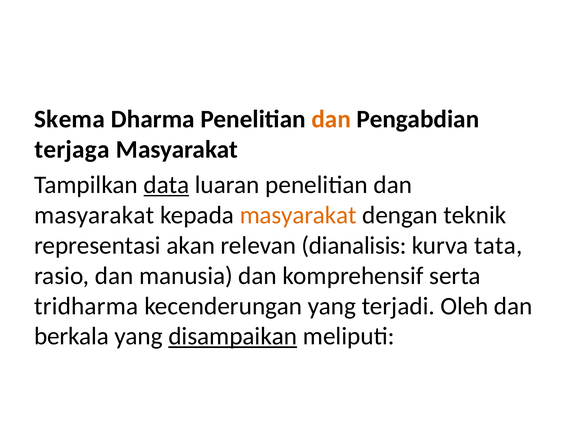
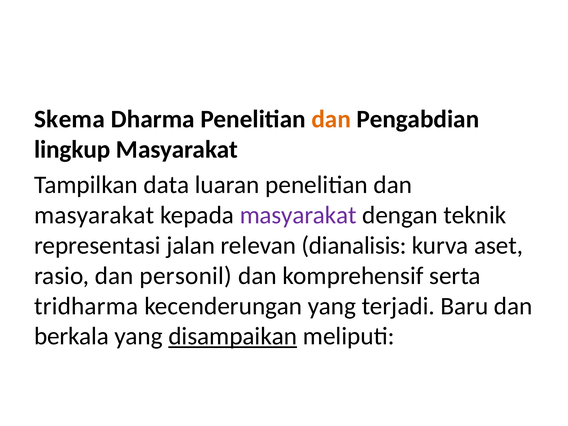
terjaga: terjaga -> lingkup (72, 149)
data underline: present -> none (166, 185)
masyarakat colour: orange -> purple (298, 215)
akan: akan -> jalan (191, 245)
tata: tata -> aset (499, 245)
manusia: manusia -> personil (186, 276)
Oleh: Oleh -> Baru (464, 306)
